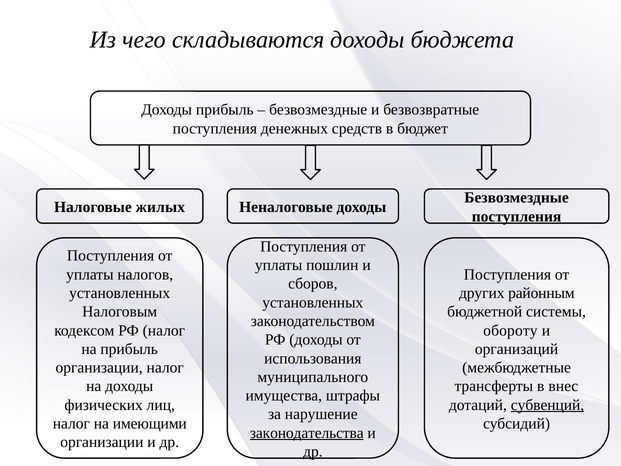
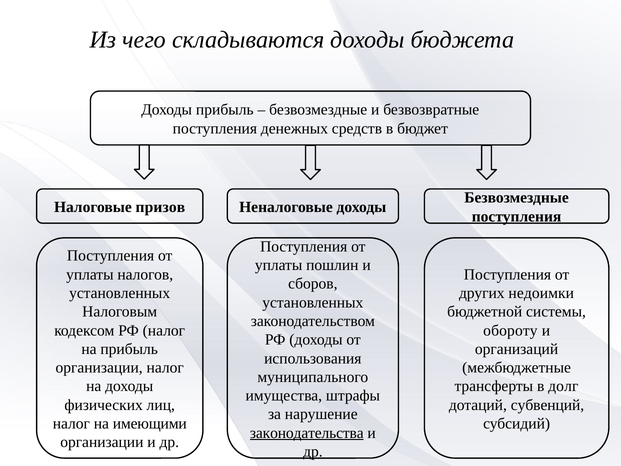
жилых: жилых -> призов (160, 207)
районным: районным -> недоимки (541, 293)
внес: внес -> долг (563, 386)
субвенций underline: present -> none (548, 405)
